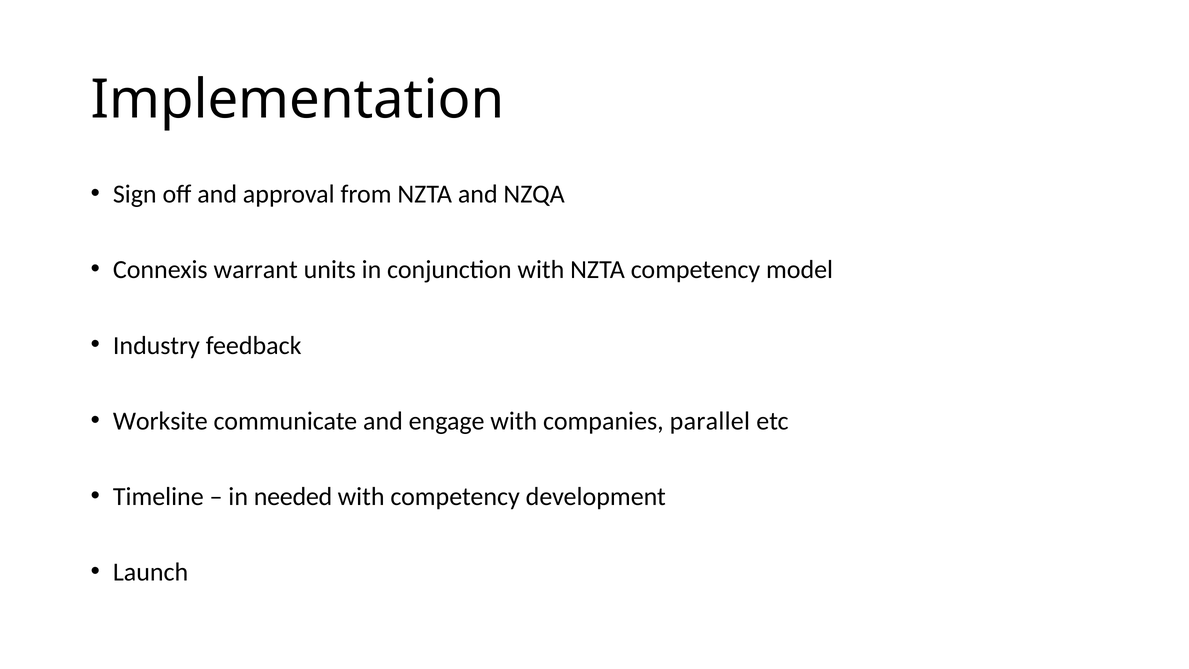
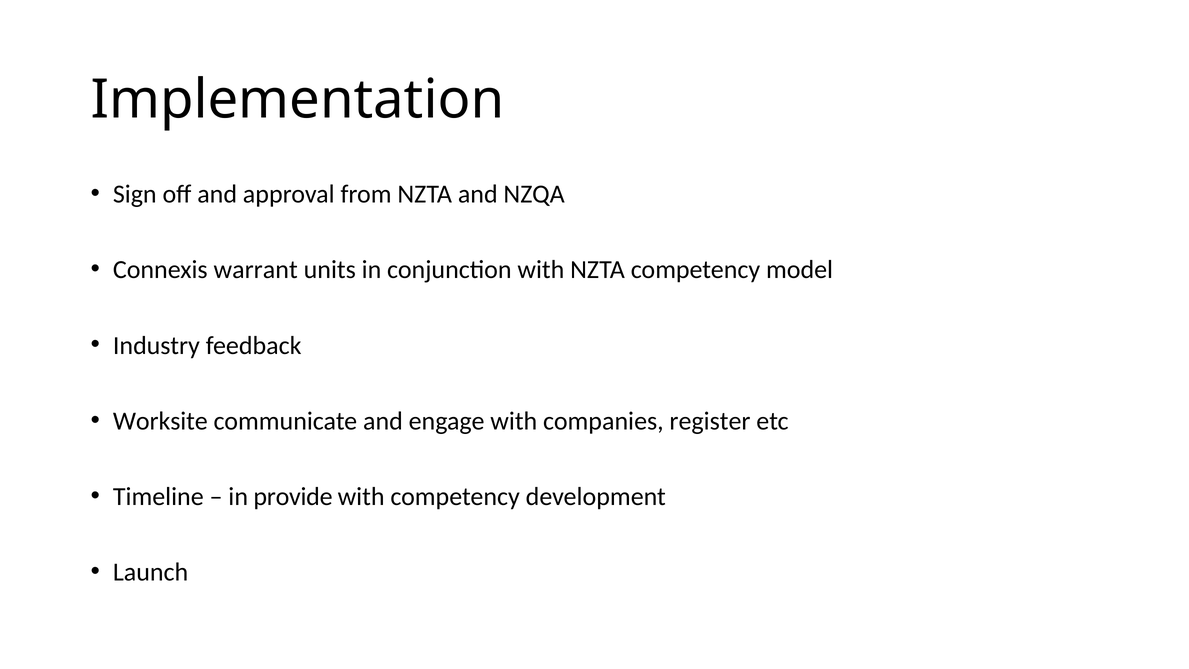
parallel: parallel -> register (710, 421)
needed: needed -> provide (293, 497)
